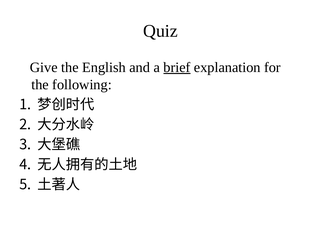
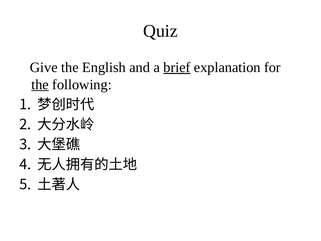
the underline: none -> present (40, 84)
